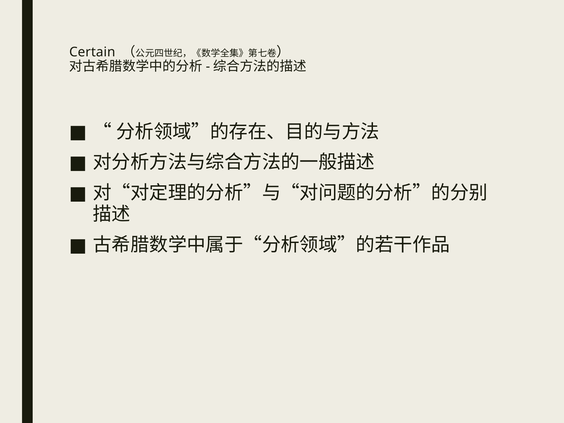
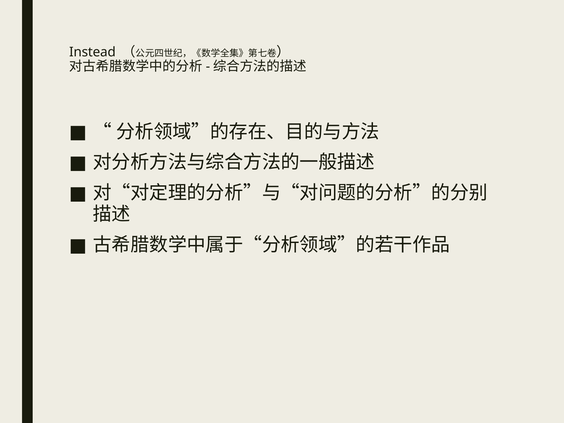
Certain: Certain -> Instead (92, 52)
